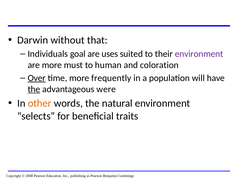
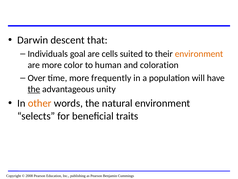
without: without -> descent (68, 40)
uses: uses -> cells (110, 54)
environment colour: purple -> orange (199, 54)
must: must -> color (73, 65)
Over underline: present -> none (37, 78)
were: were -> unity (106, 89)
